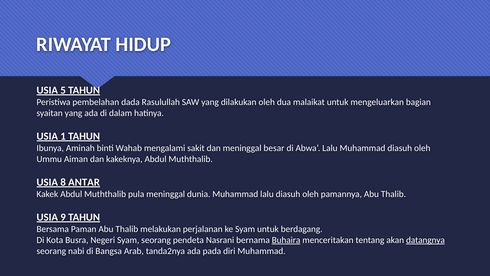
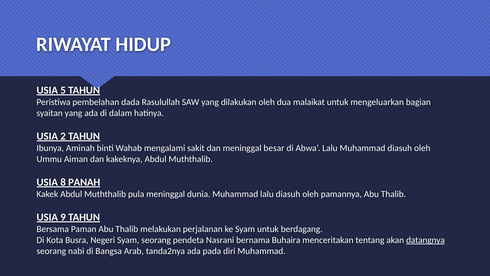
1: 1 -> 2 (63, 136)
ANTAR: ANTAR -> PANAH (84, 182)
Buhaira underline: present -> none (286, 240)
